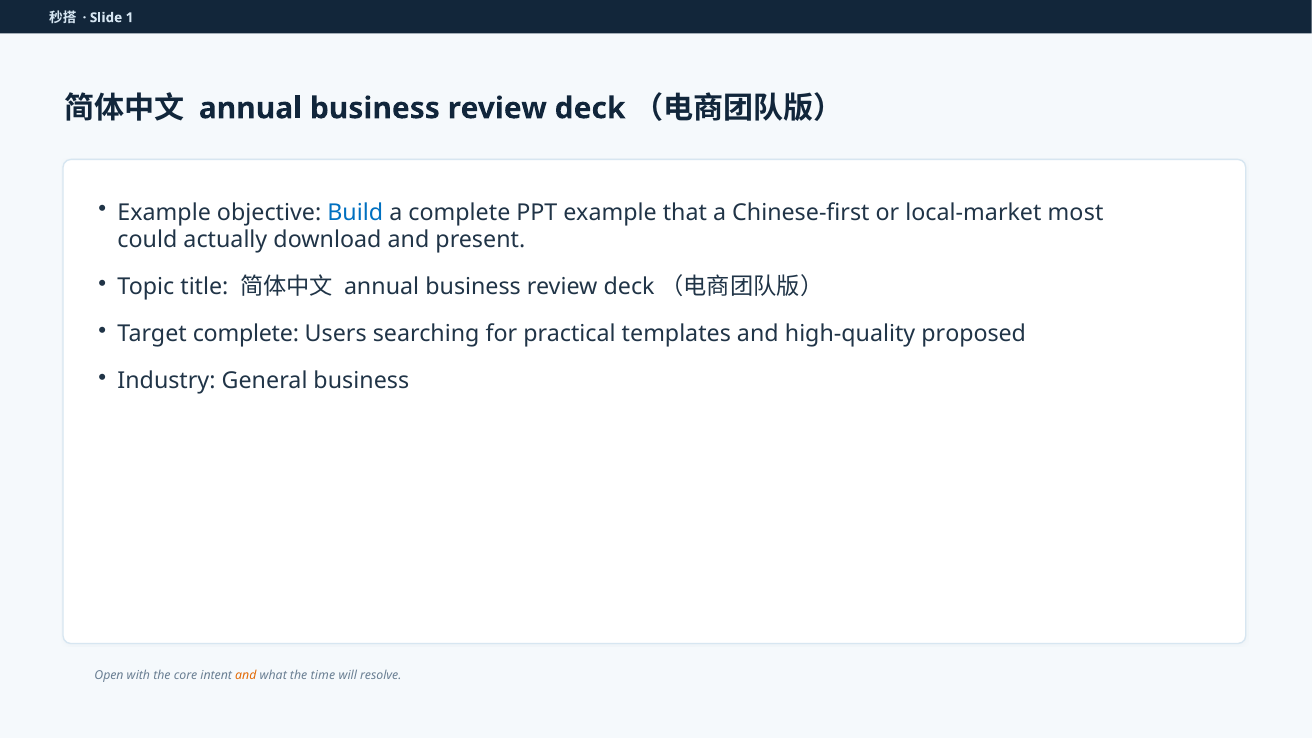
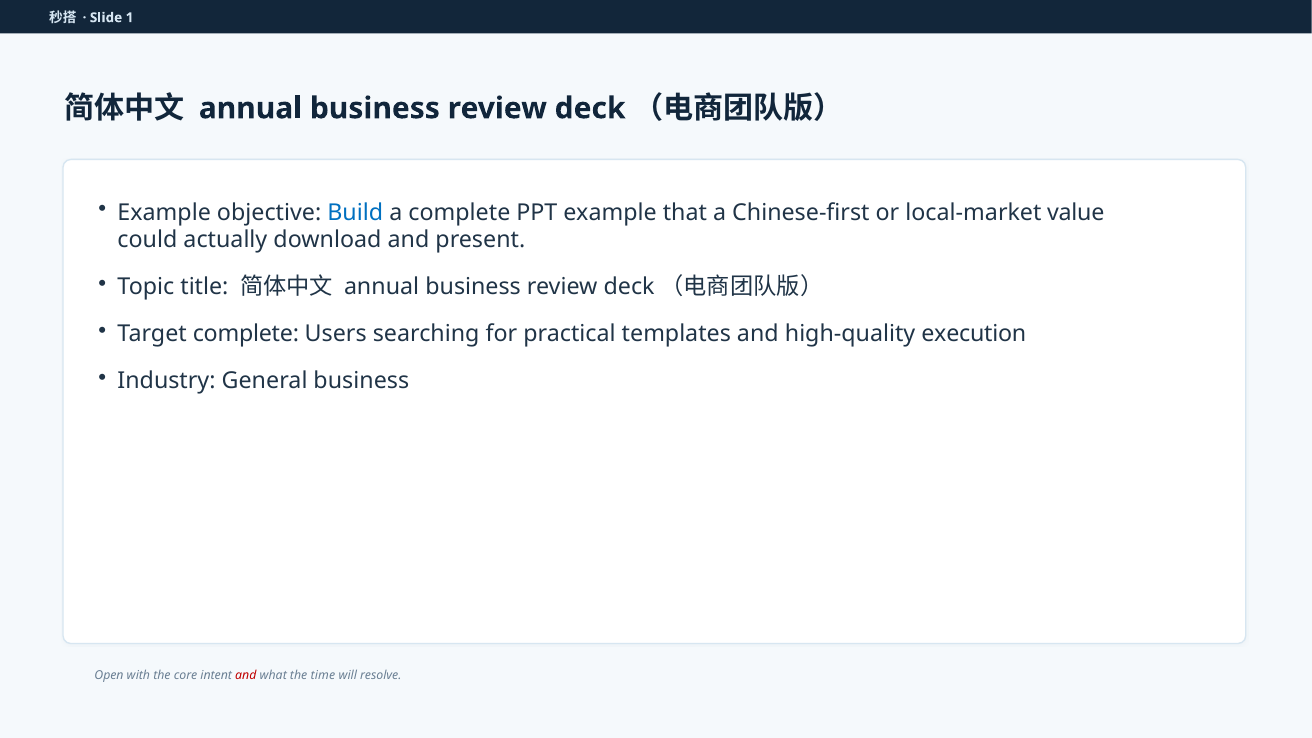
most: most -> value (1076, 212)
proposed: proposed -> execution (974, 334)
and colour: orange -> red (246, 676)
